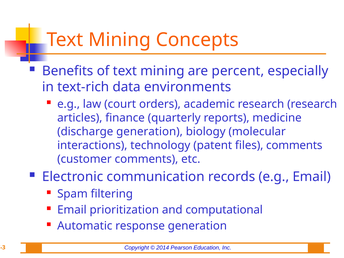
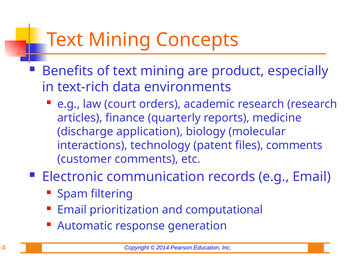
percent: percent -> product (238, 71)
discharge generation: generation -> application (150, 132)
